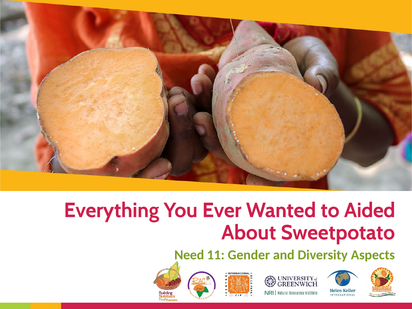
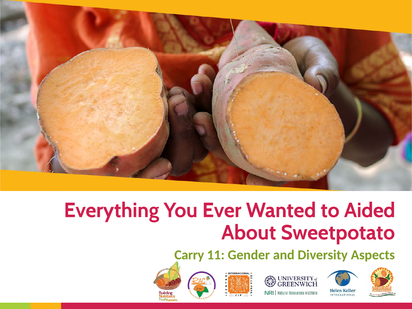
Need: Need -> Carry (189, 255)
